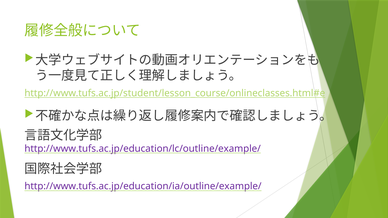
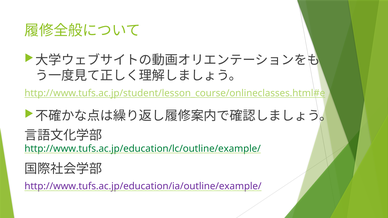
http://www.tufs.ac.jp/education/lc/outline/example/ colour: purple -> green (143, 149)
